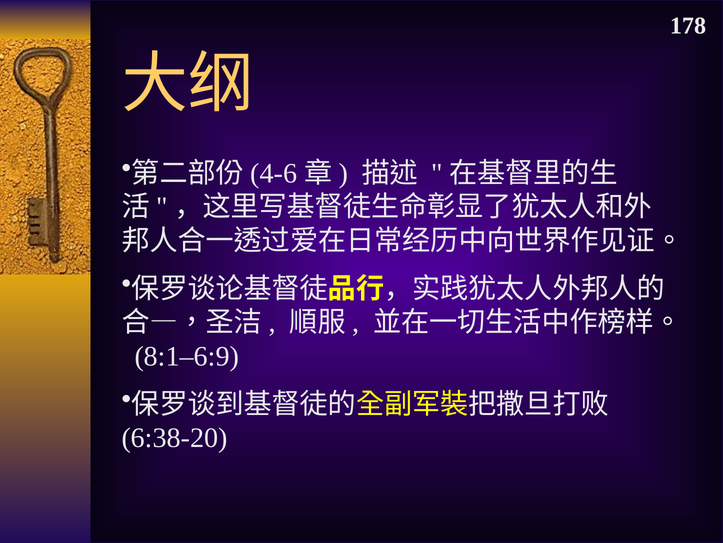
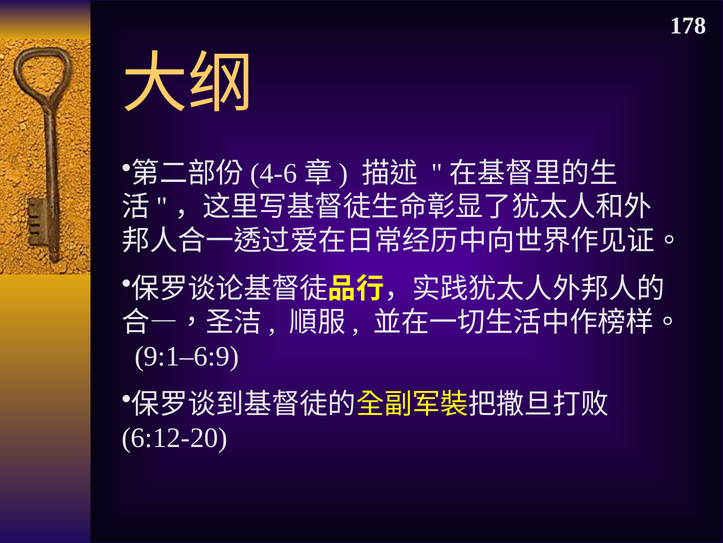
8:1–6:9: 8:1–6:9 -> 9:1–6:9 (187, 356)
6:38-20: 6:38-20 -> 6:12-20 (175, 437)
